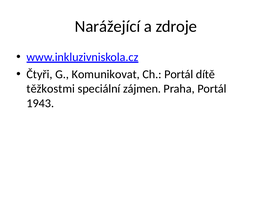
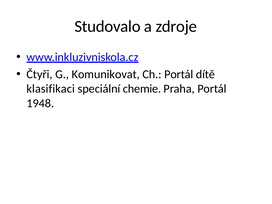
Narážející: Narážející -> Studovalo (108, 26)
těžkostmi: těžkostmi -> klasifikaci (51, 89)
zájmen: zájmen -> chemie (142, 89)
1943: 1943 -> 1948 (40, 103)
